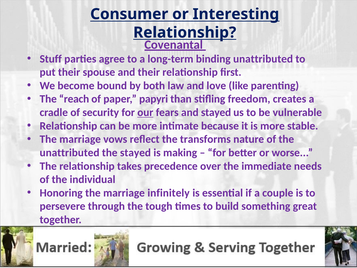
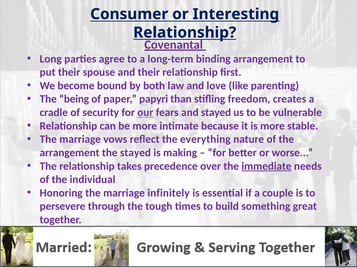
Stuff: Stuff -> Long (51, 59)
binding unattributed: unattributed -> arrangement (263, 59)
reach: reach -> being (74, 99)
transforms: transforms -> everything (205, 139)
unattributed: unattributed -> arrangement (70, 153)
immediate underline: none -> present (266, 166)
